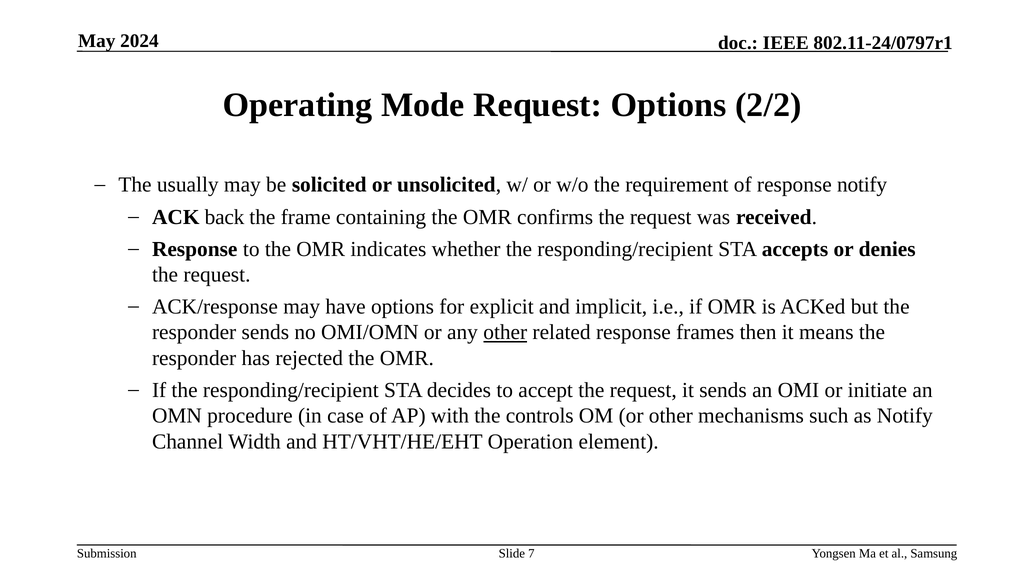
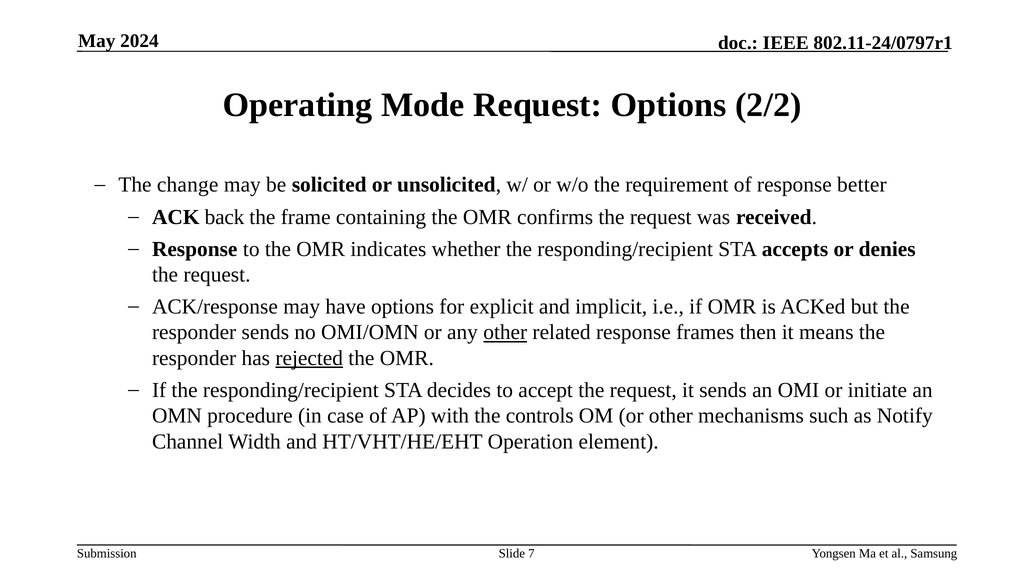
usually: usually -> change (188, 185)
response notify: notify -> better (862, 185)
rejected underline: none -> present (309, 358)
